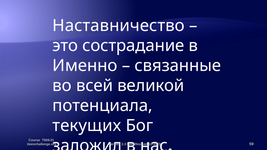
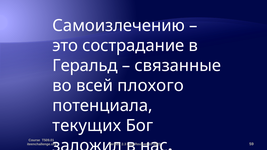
Наставничество: Наставничество -> Самоизлечению (119, 26)
Именно: Именно -> Геральд (85, 66)
великой: великой -> плохого (151, 86)
